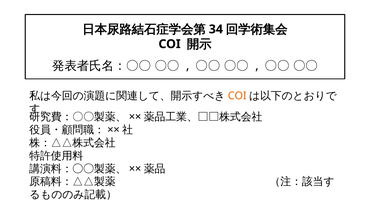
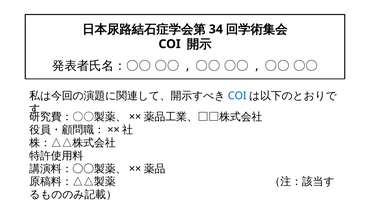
COI colour: orange -> blue (237, 96)
